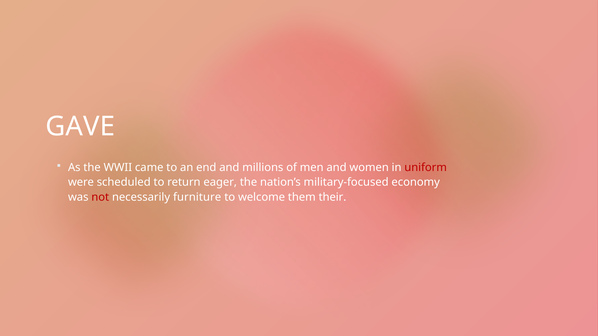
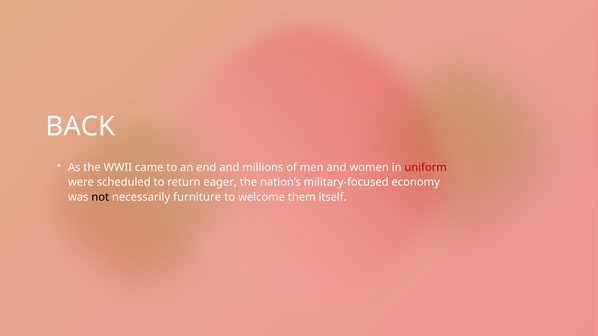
GAVE: GAVE -> BACK (80, 127)
not colour: red -> black (100, 197)
their: their -> itself (332, 197)
